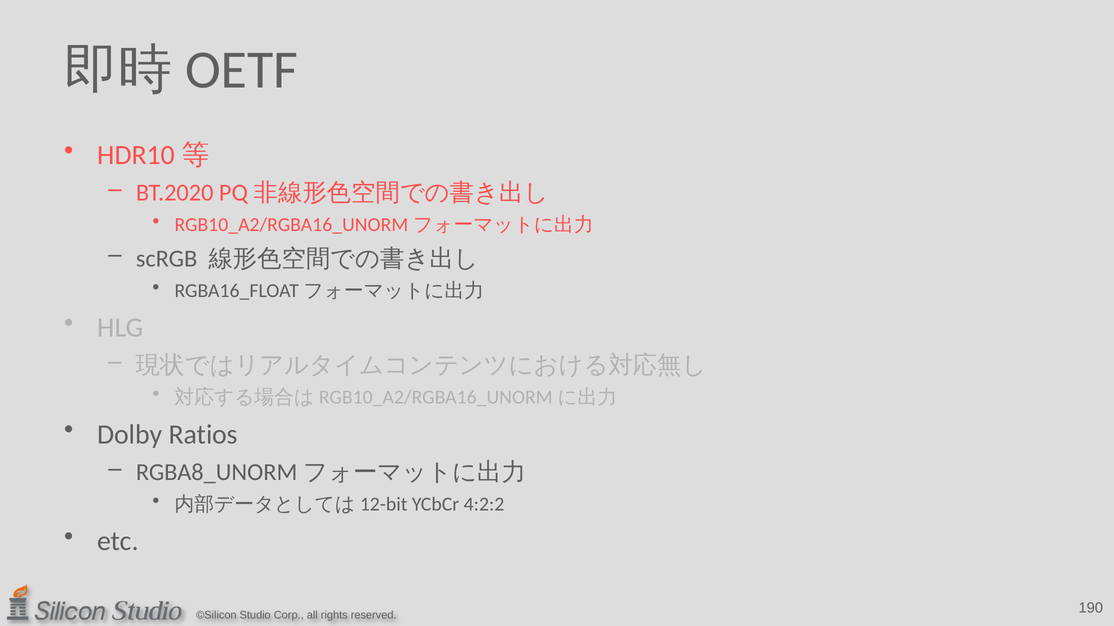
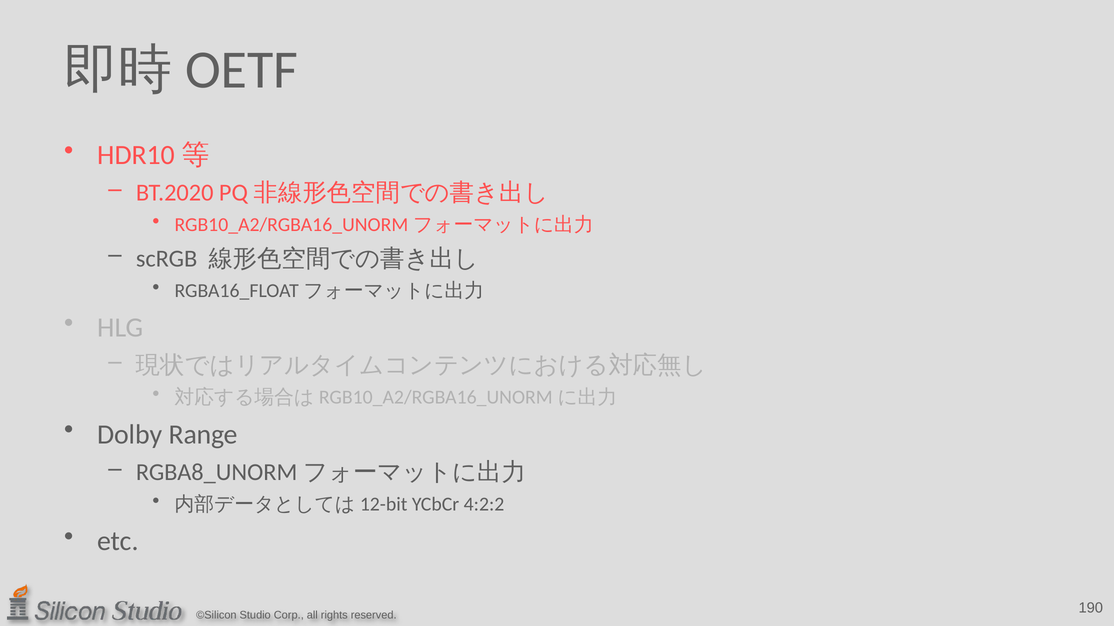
Ratios: Ratios -> Range (203, 435)
